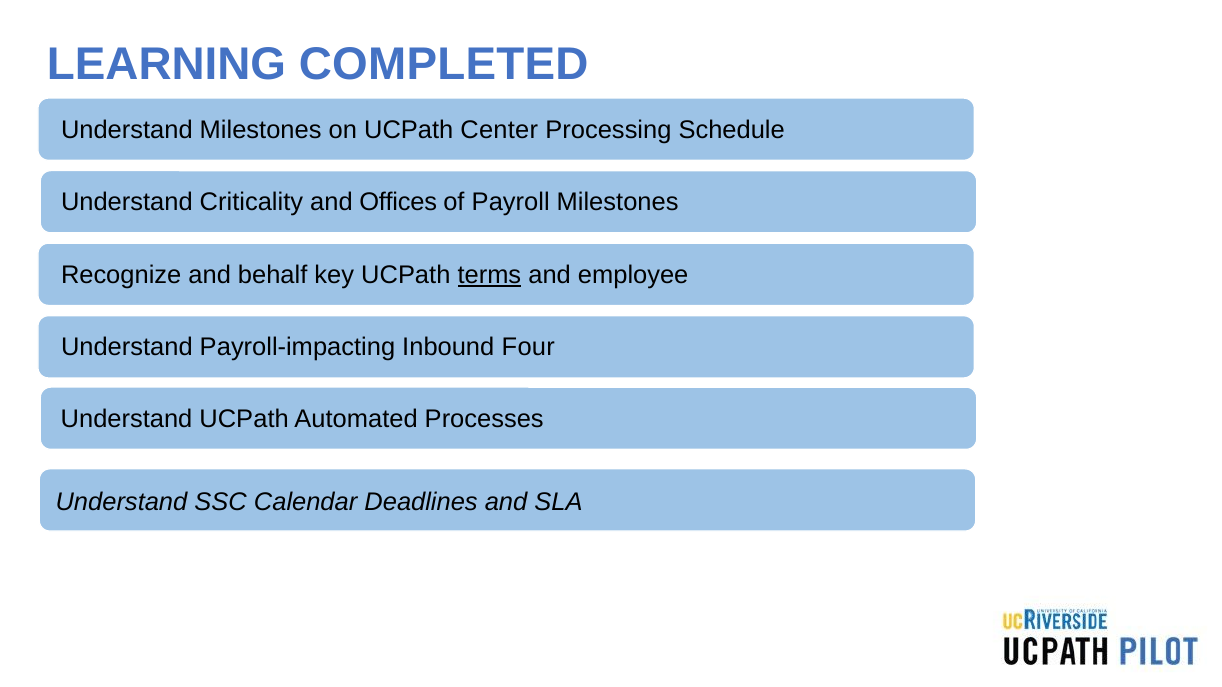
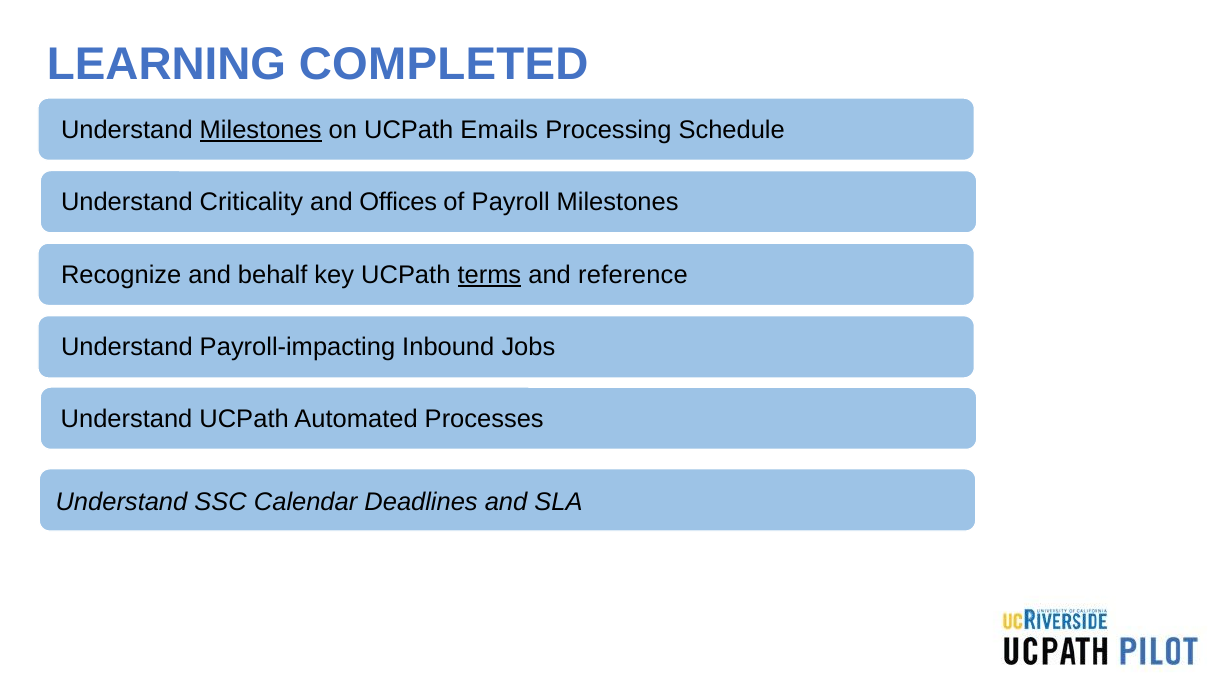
Milestones underline: none -> present (261, 130)
Center: Center -> Emails (499, 130)
employee: employee -> reference (633, 275)
Four: Four -> Jobs (528, 348)
